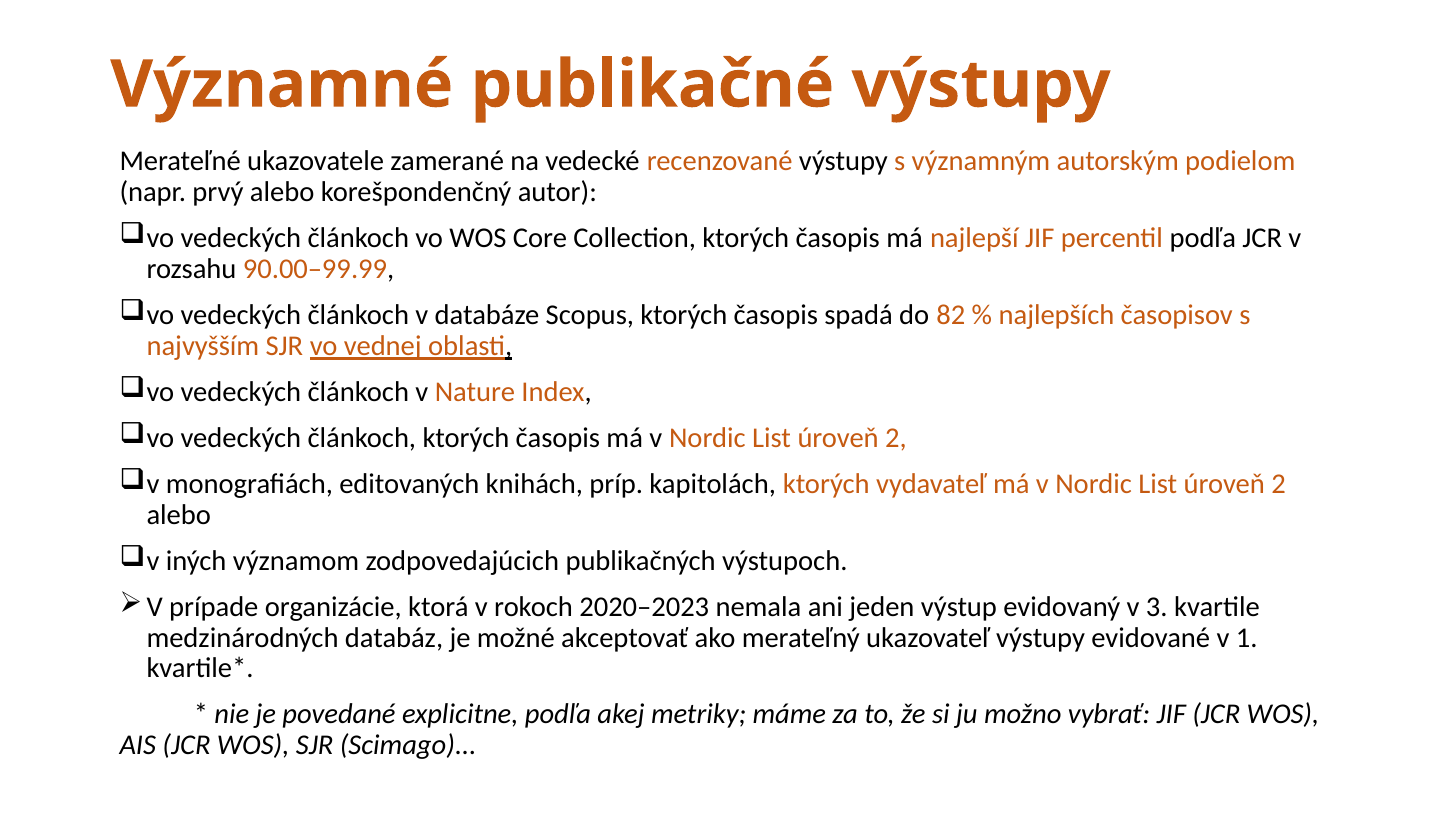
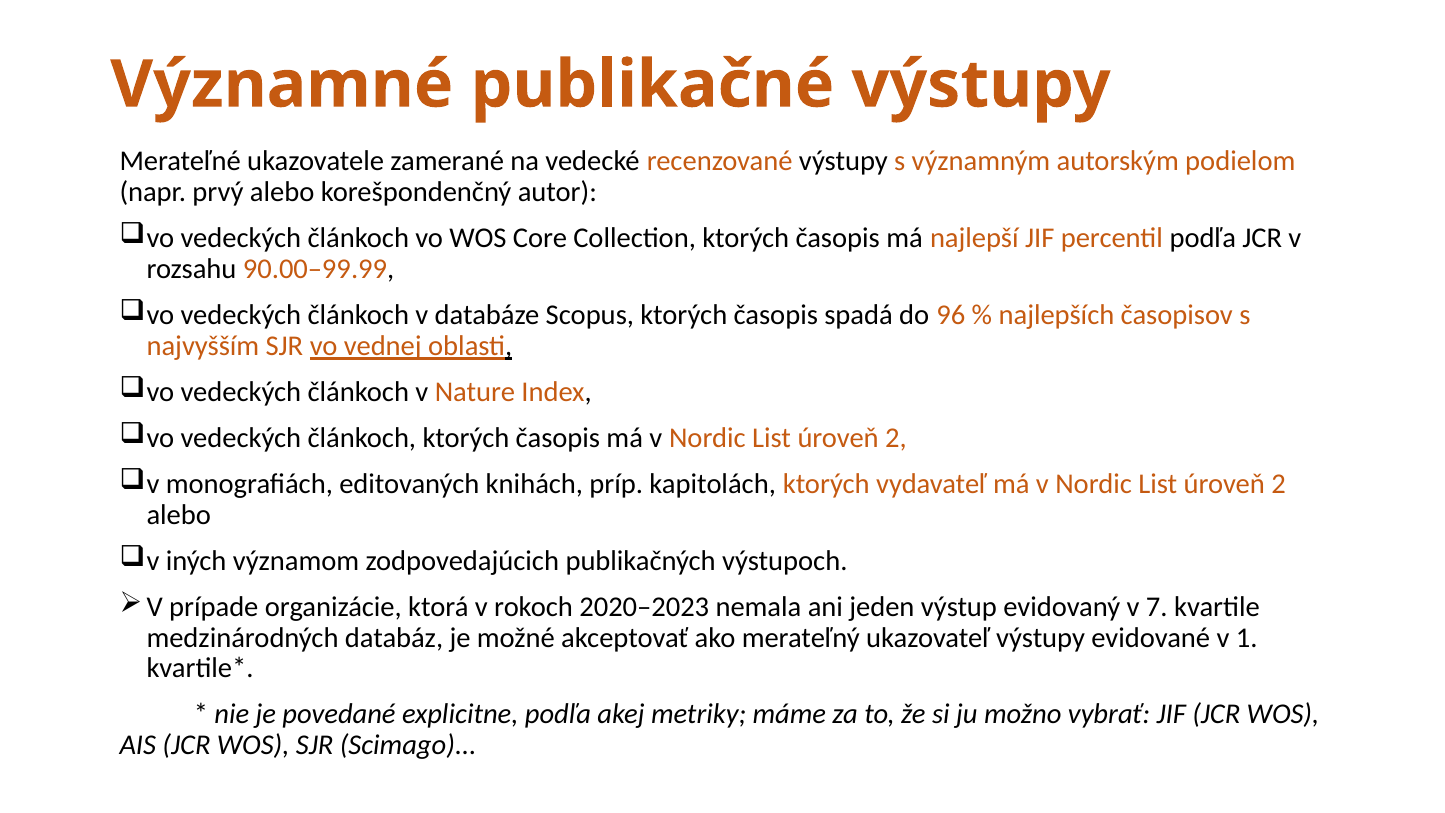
82: 82 -> 96 (951, 315)
3: 3 -> 7 (1157, 607)
